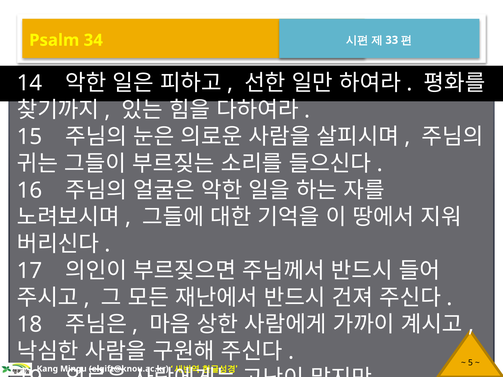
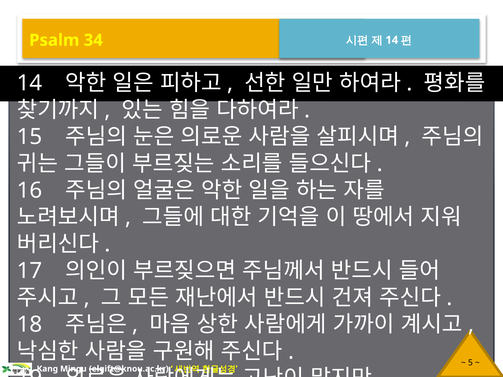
33: 33 -> 14 (392, 40)
